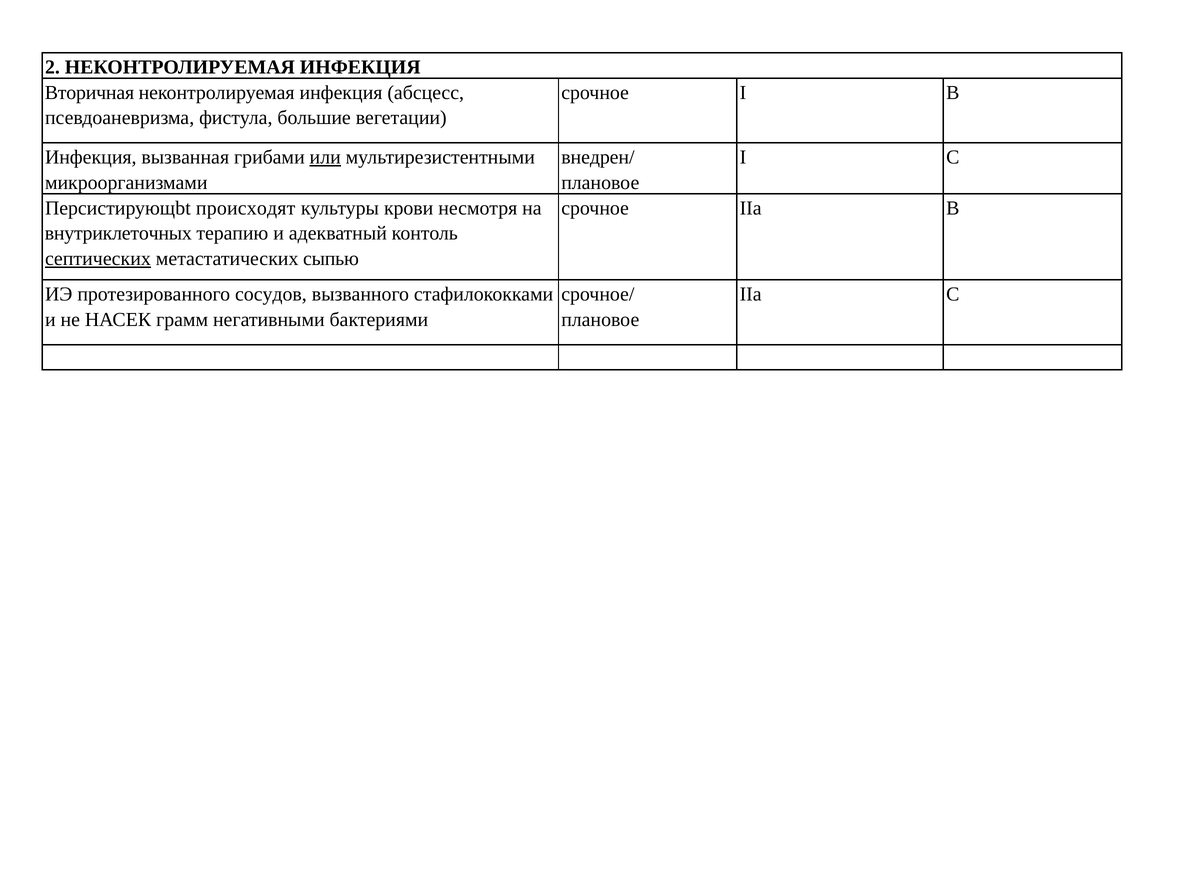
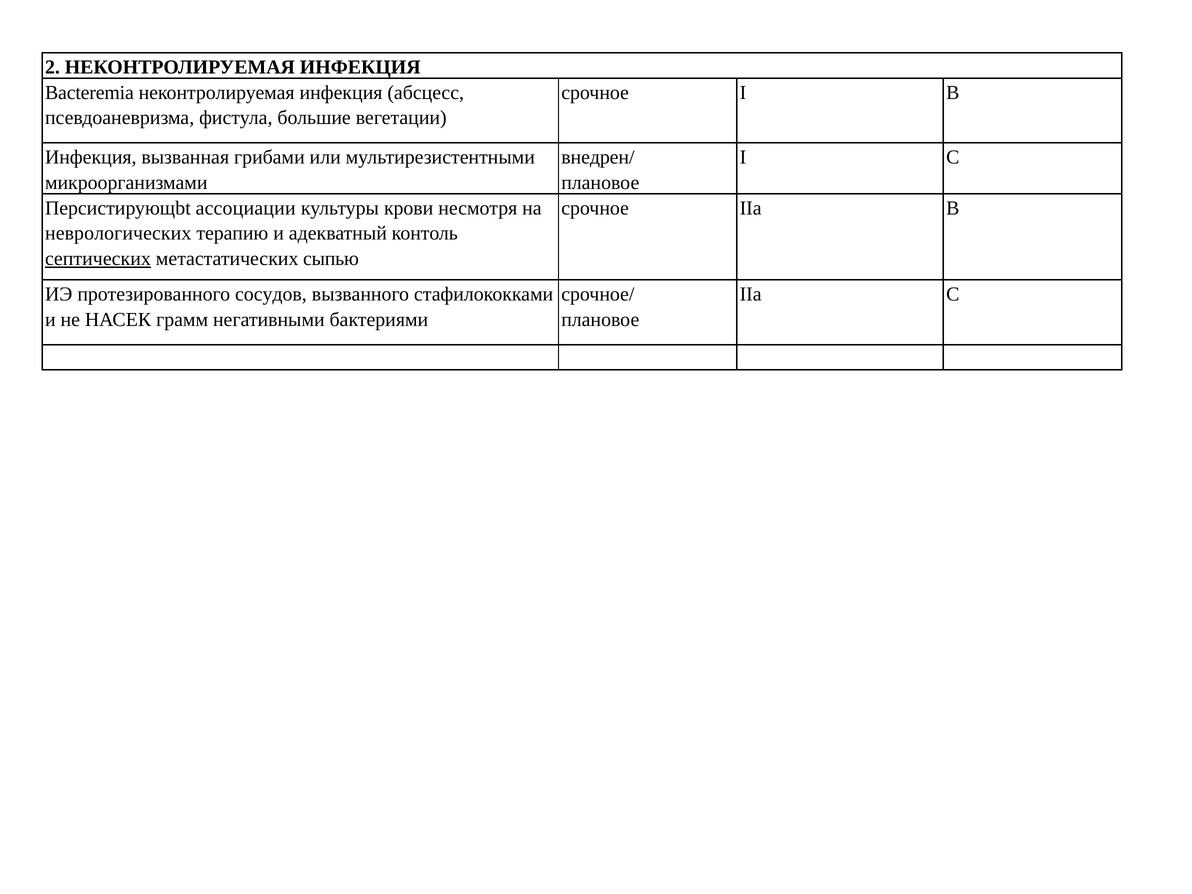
Вторичная: Вторичная -> Bacteremia (89, 93)
или underline: present -> none (325, 157)
происходят: происходят -> ассоциации (246, 208)
внутриклеточных: внутриклеточных -> неврологических (118, 233)
